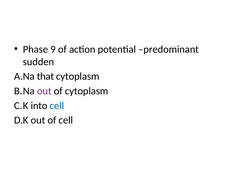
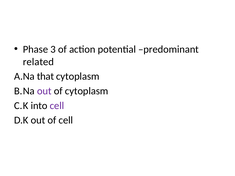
9: 9 -> 3 (53, 49)
sudden: sudden -> related (38, 62)
cell colour: blue -> purple (57, 106)
